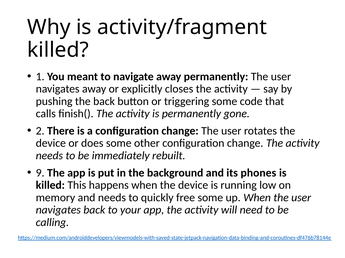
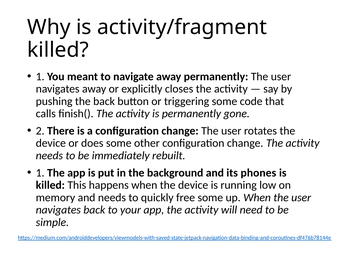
9: 9 -> 1 (40, 173)
calling: calling -> simple (52, 223)
